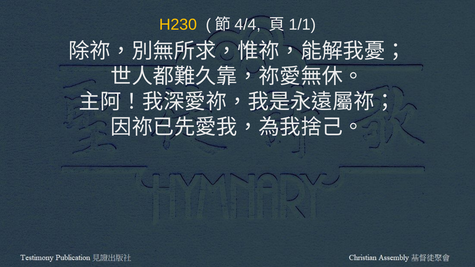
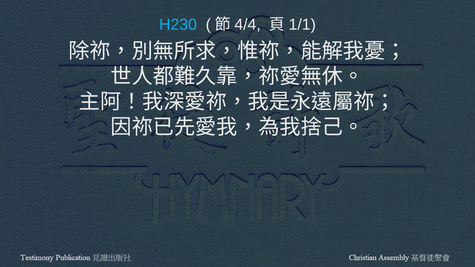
H230 colour: yellow -> light blue (178, 25)
